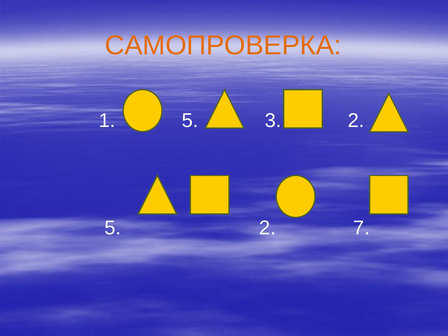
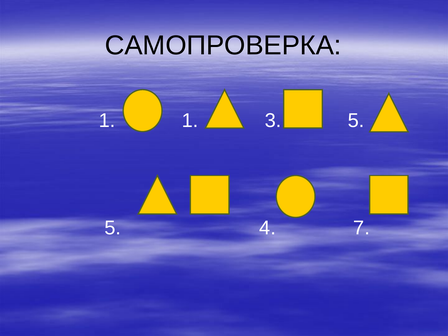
САМОПРОВЕРКА colour: orange -> black (223, 46)
1 5: 5 -> 1 (190, 120)
3 2: 2 -> 5 (356, 120)
5 2: 2 -> 4 (268, 228)
